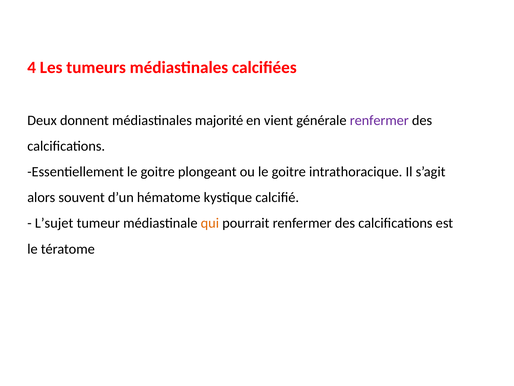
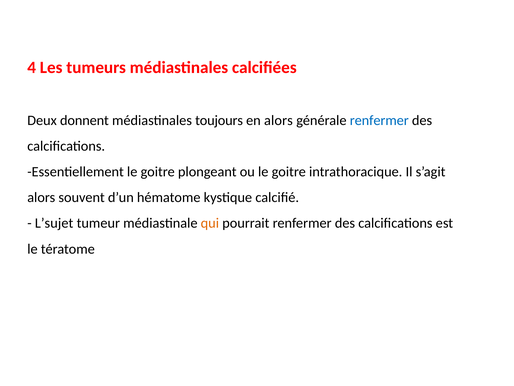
majorité: majorité -> toujours (219, 120)
en vient: vient -> alors (278, 120)
renfermer colour: purple -> blue (379, 120)
